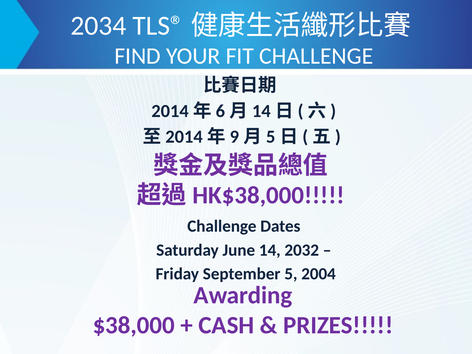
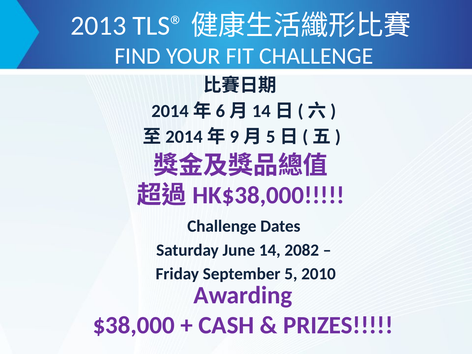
2034: 2034 -> 2013 (98, 26)
2032: 2032 -> 2082 (302, 250)
2004: 2004 -> 2010 (319, 274)
